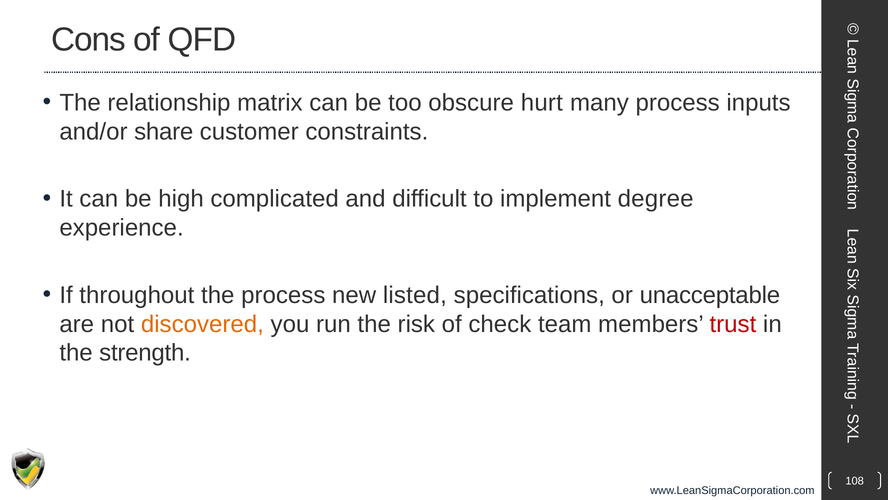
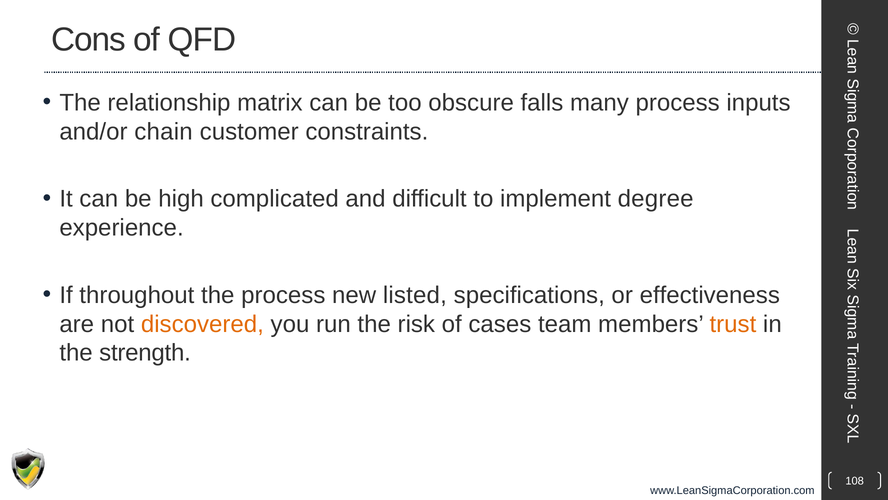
hurt: hurt -> falls (542, 103)
share: share -> chain (164, 132)
unacceptable: unacceptable -> effectiveness (710, 295)
check: check -> cases (500, 324)
trust colour: red -> orange (733, 324)
